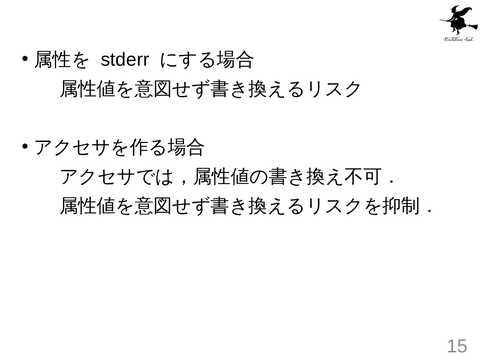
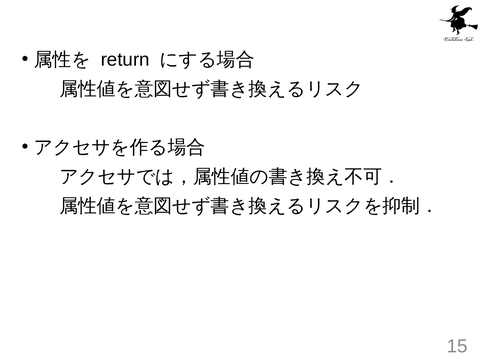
stderr: stderr -> return (125, 60)
